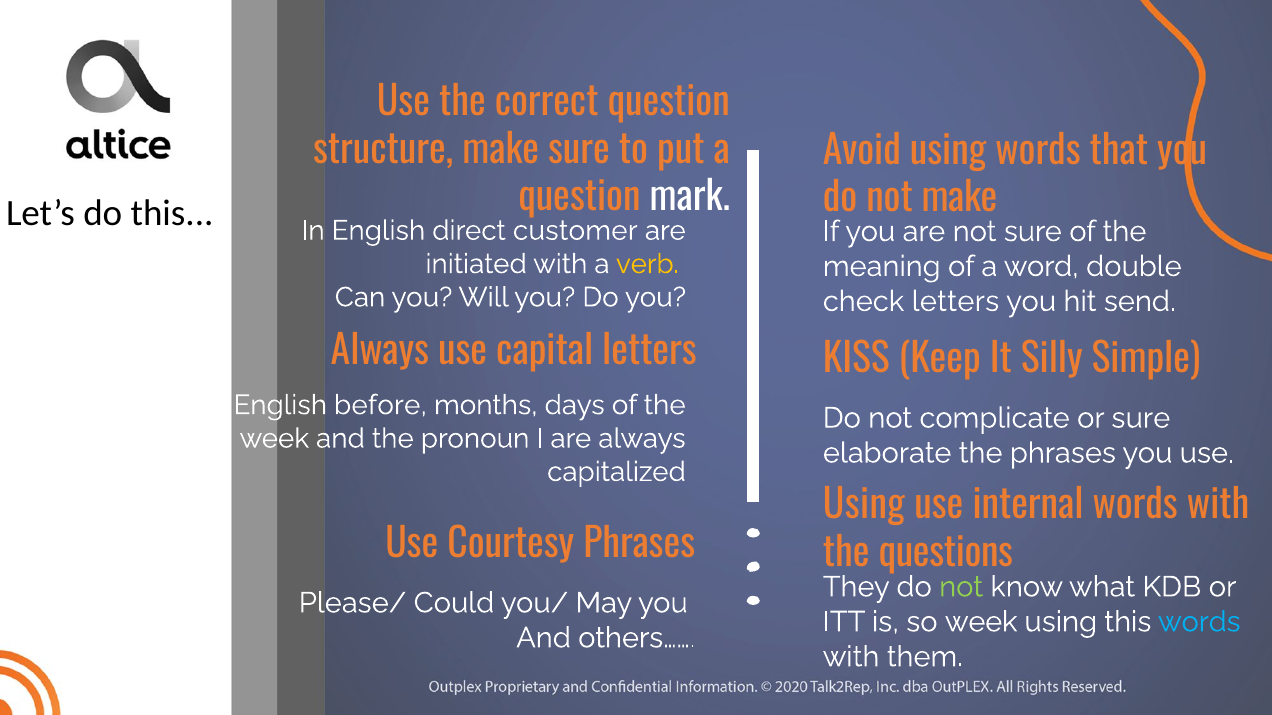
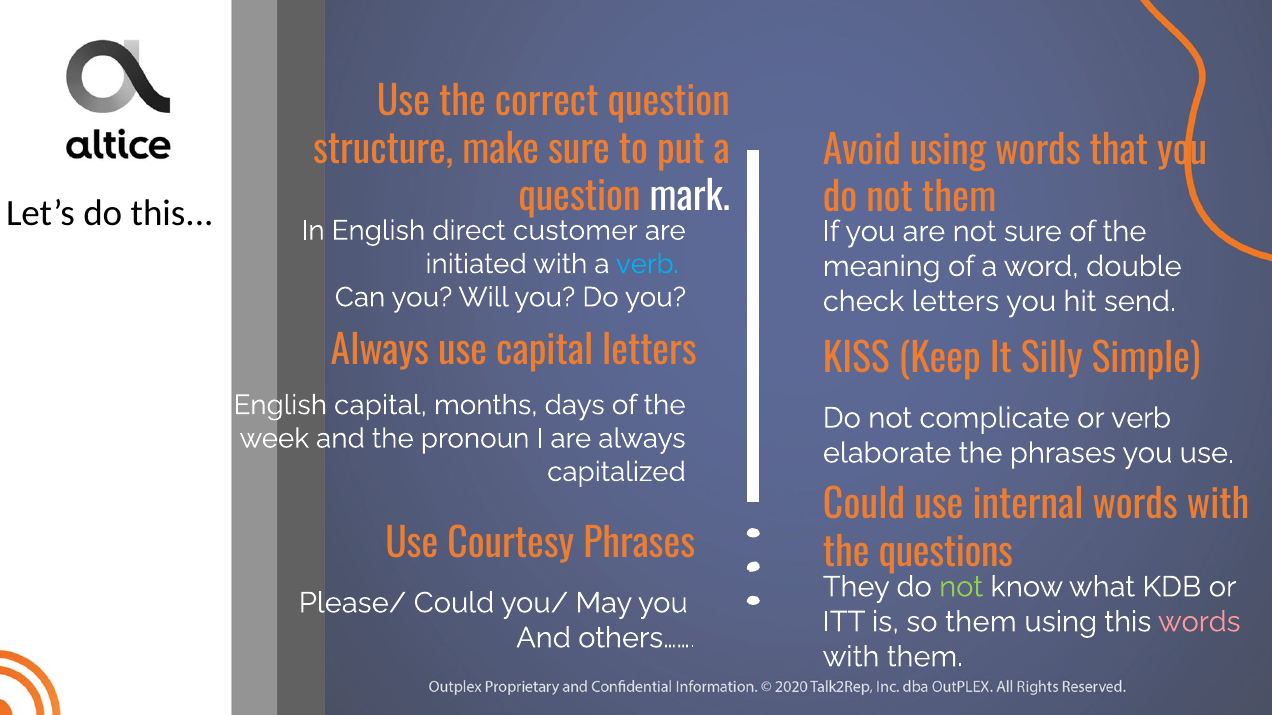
not make: make -> them (959, 199)
verb colour: yellow -> light blue (647, 264)
English before: before -> capital (380, 405)
or sure: sure -> verb (1141, 418)
Using: Using -> Could (864, 506)
so week: week -> them (981, 622)
words colour: light blue -> pink (1199, 622)
